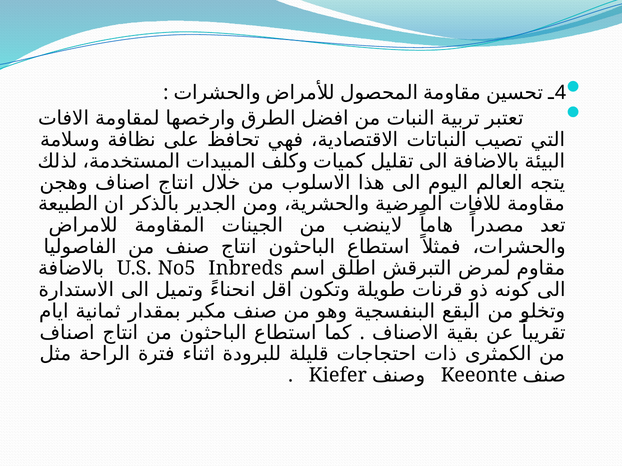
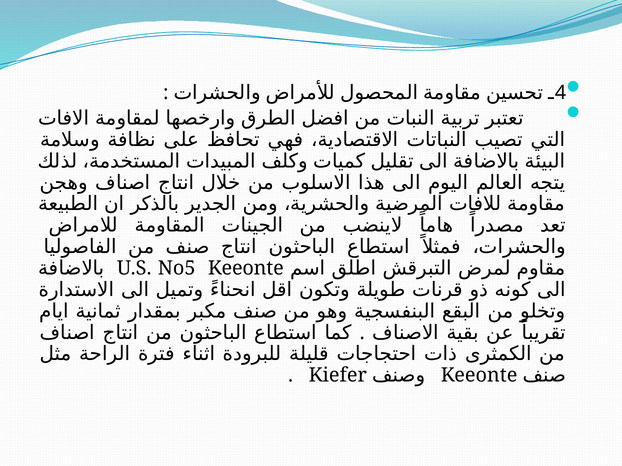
No5 Inbreds: Inbreds -> Keeonte (246, 268)
